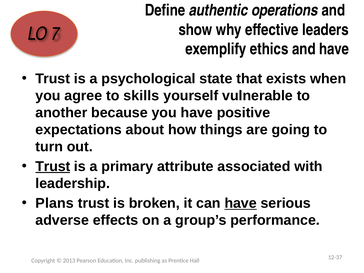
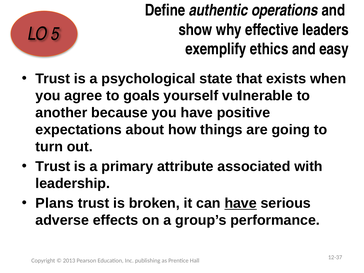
7: 7 -> 5 (55, 34)
and have: have -> easy (334, 49)
skills: skills -> goals (141, 96)
Trust underline: present -> none (53, 166)
